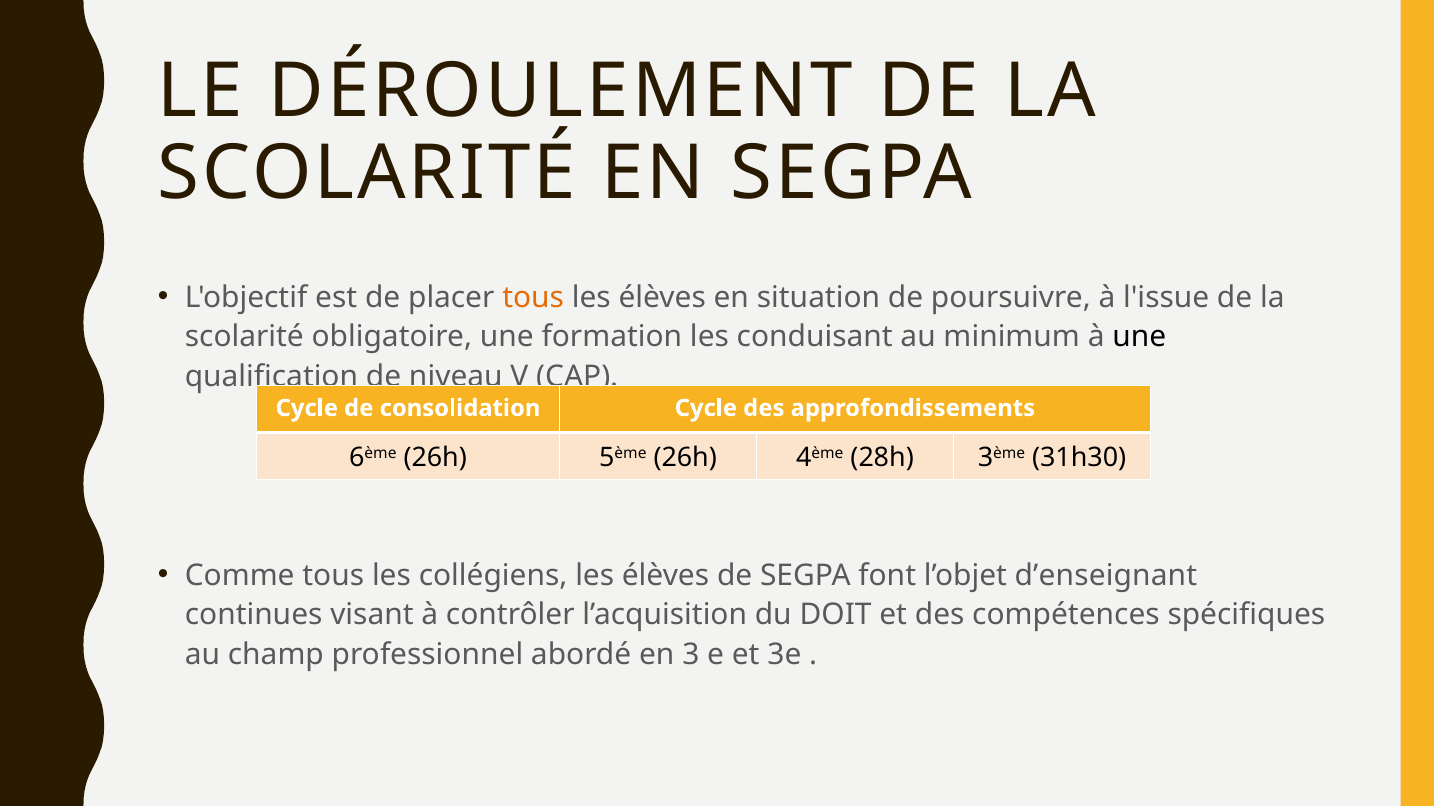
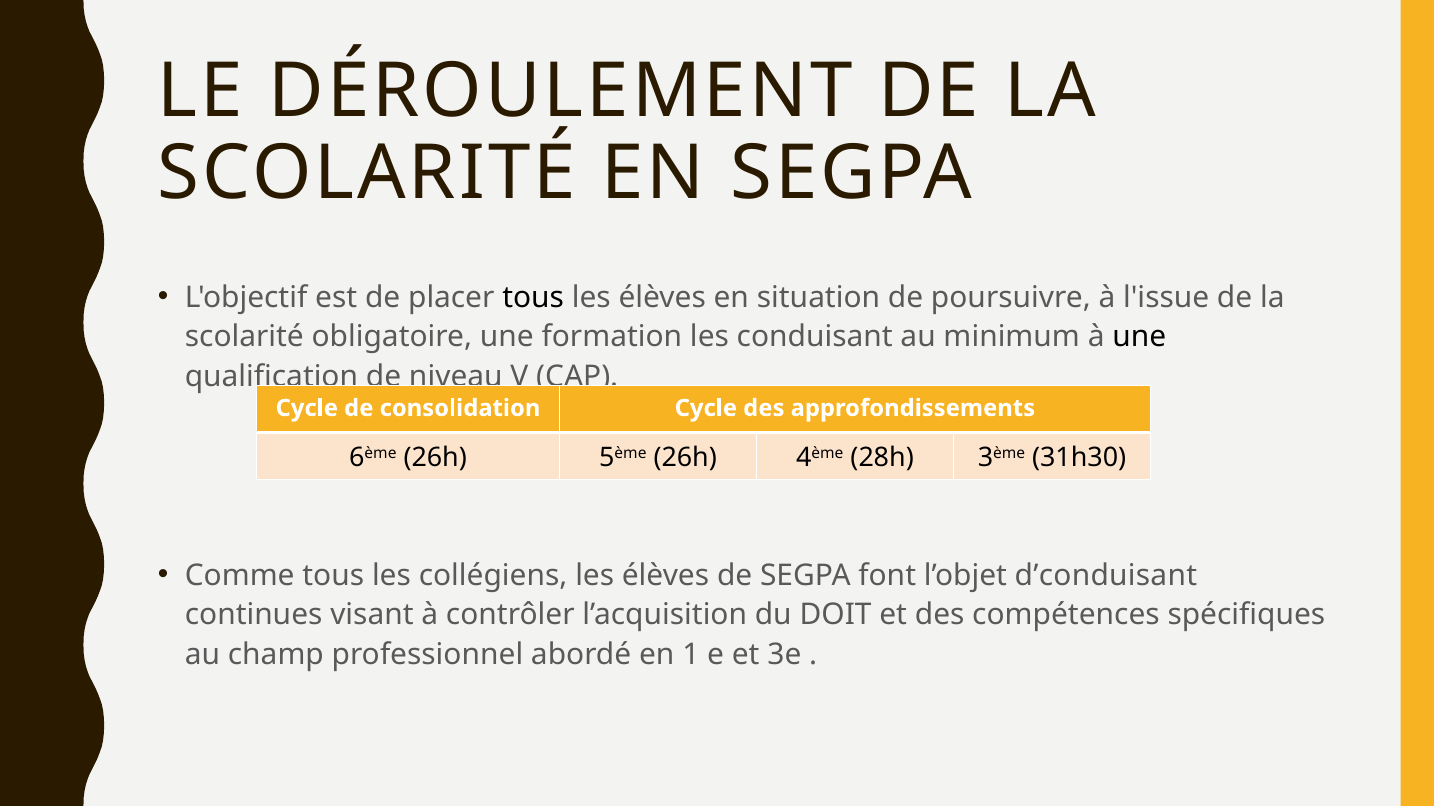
tous colour: orange -> black (533, 298)
d’enseignant: d’enseignant -> d’conduisant (1106, 576)
3: 3 -> 1 (691, 655)
